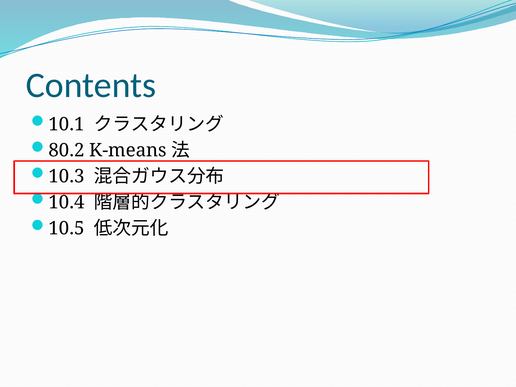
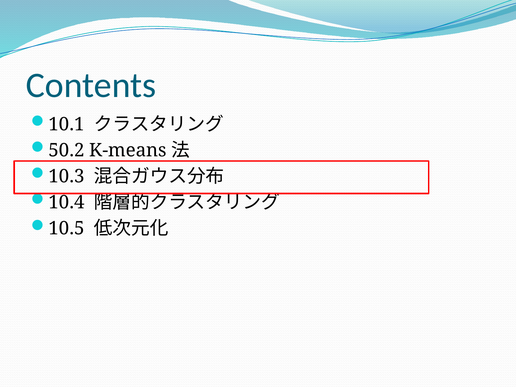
80.2: 80.2 -> 50.2 (67, 150)
